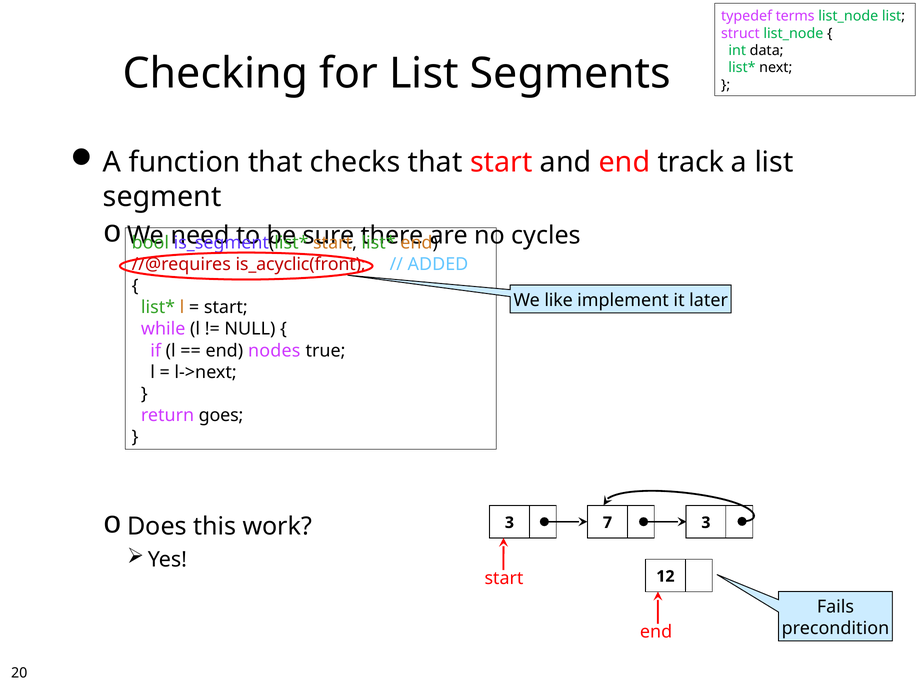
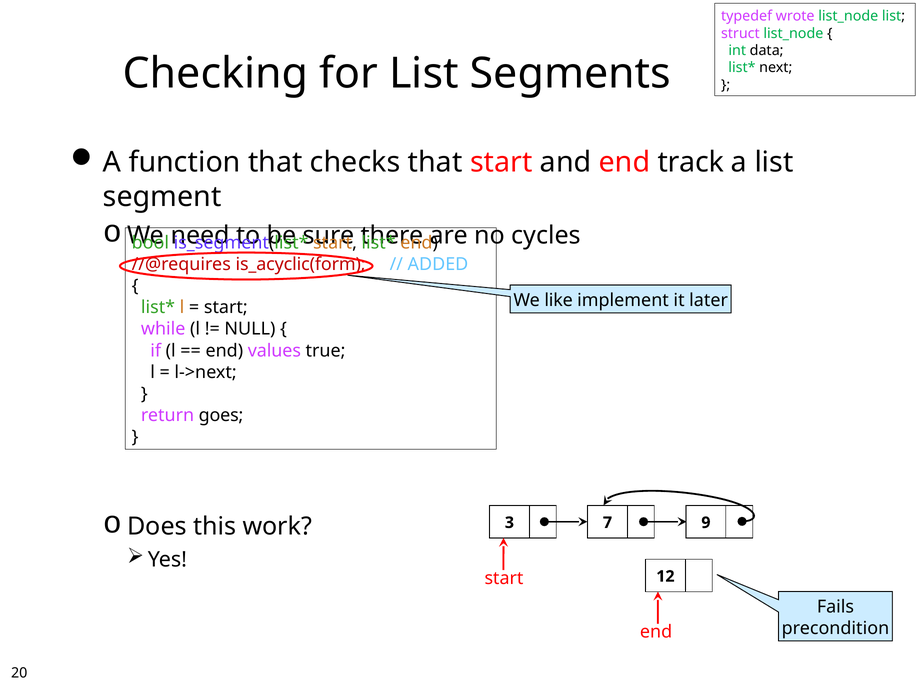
terms: terms -> wrote (795, 16)
is_acyclic(front: is_acyclic(front -> is_acyclic(form (301, 264)
nodes: nodes -> values (274, 350)
7 3: 3 -> 9 (706, 522)
